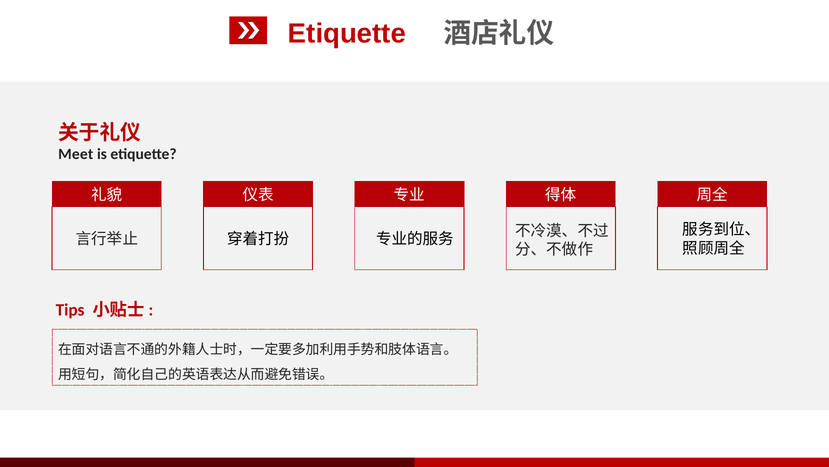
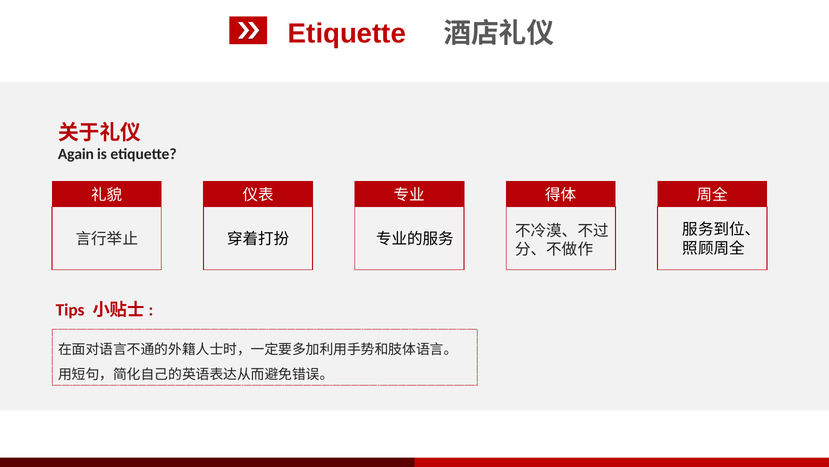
Meet: Meet -> Again (76, 154)
